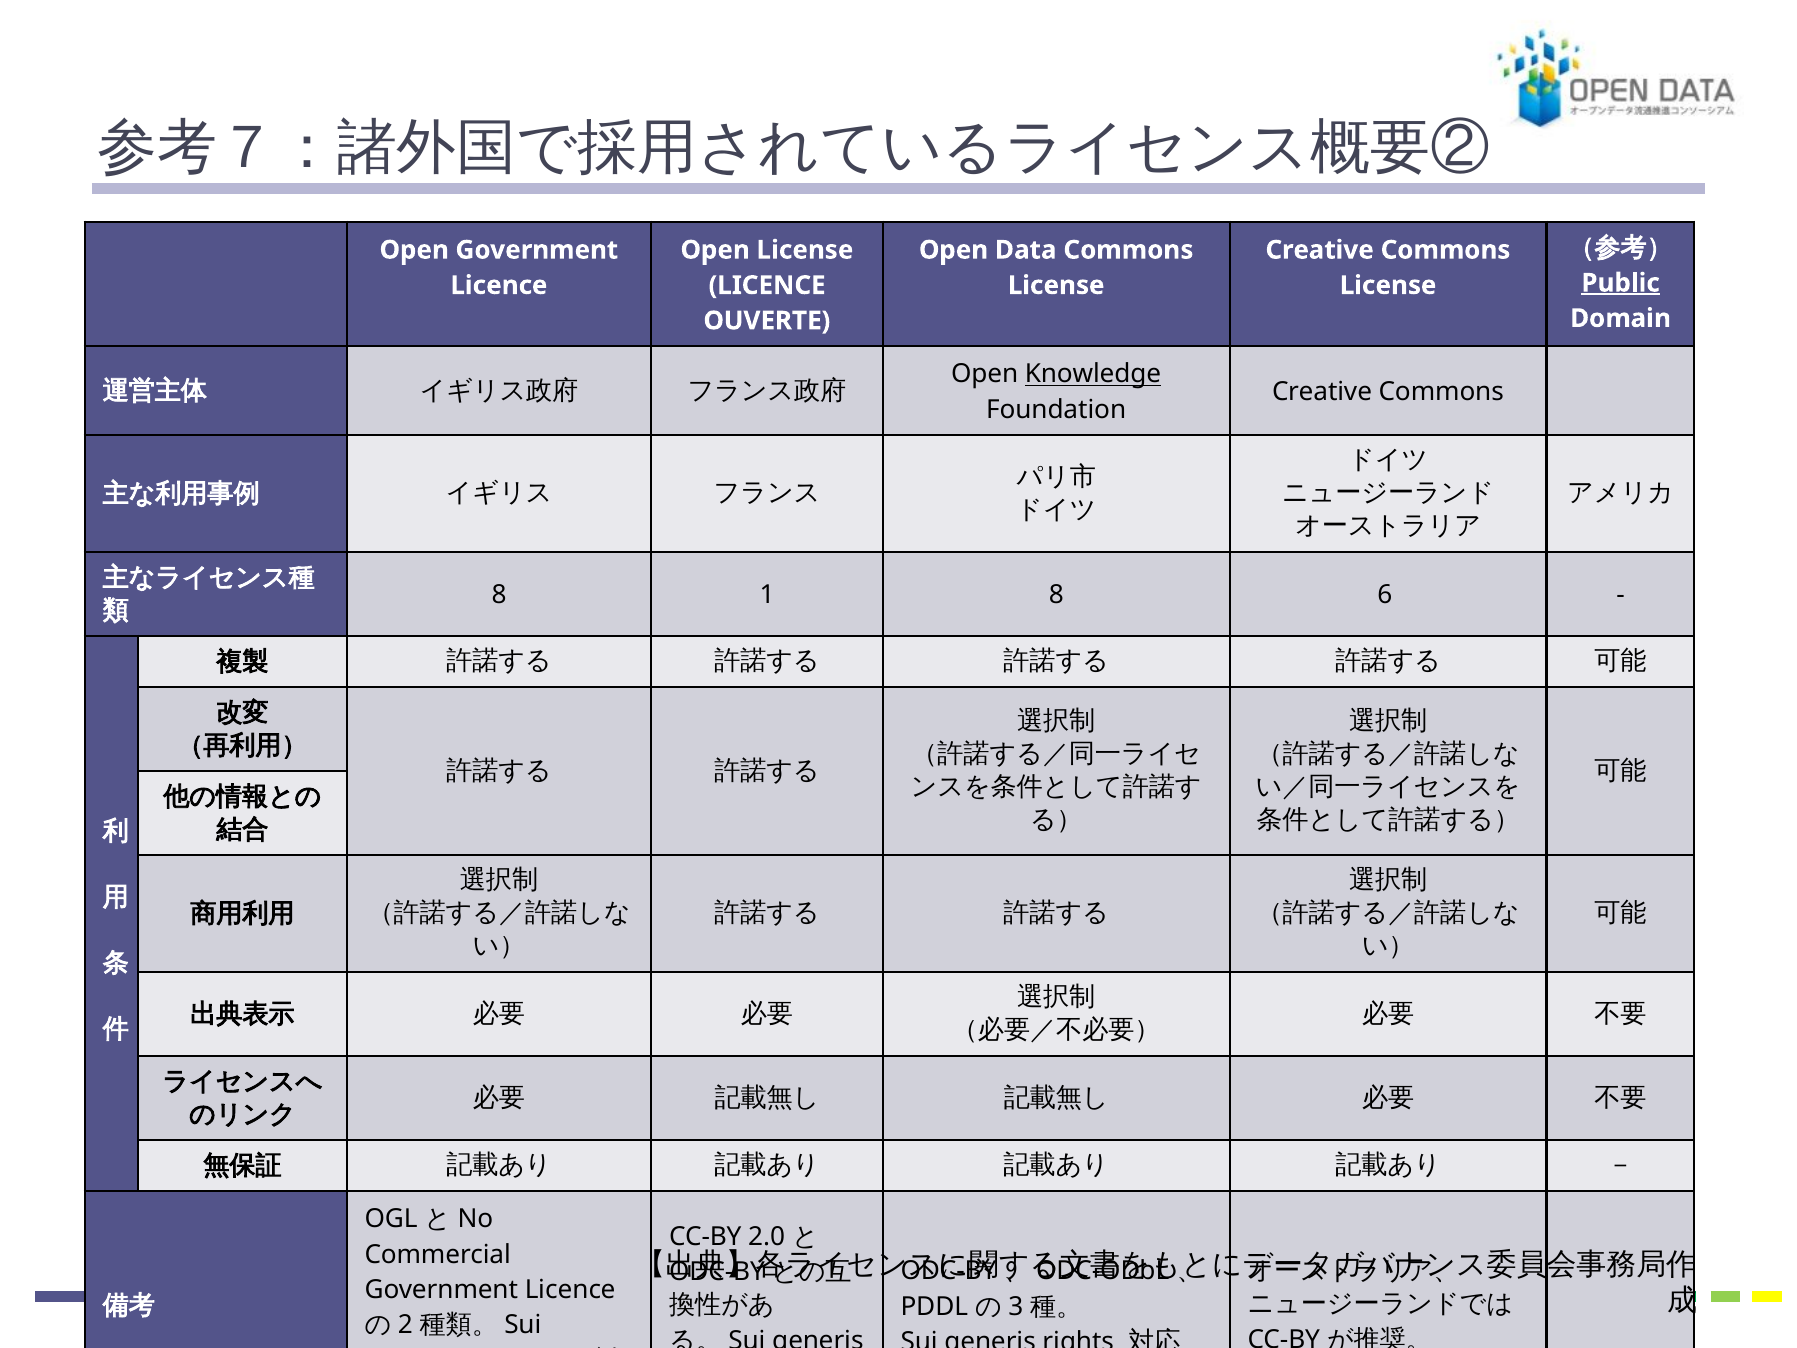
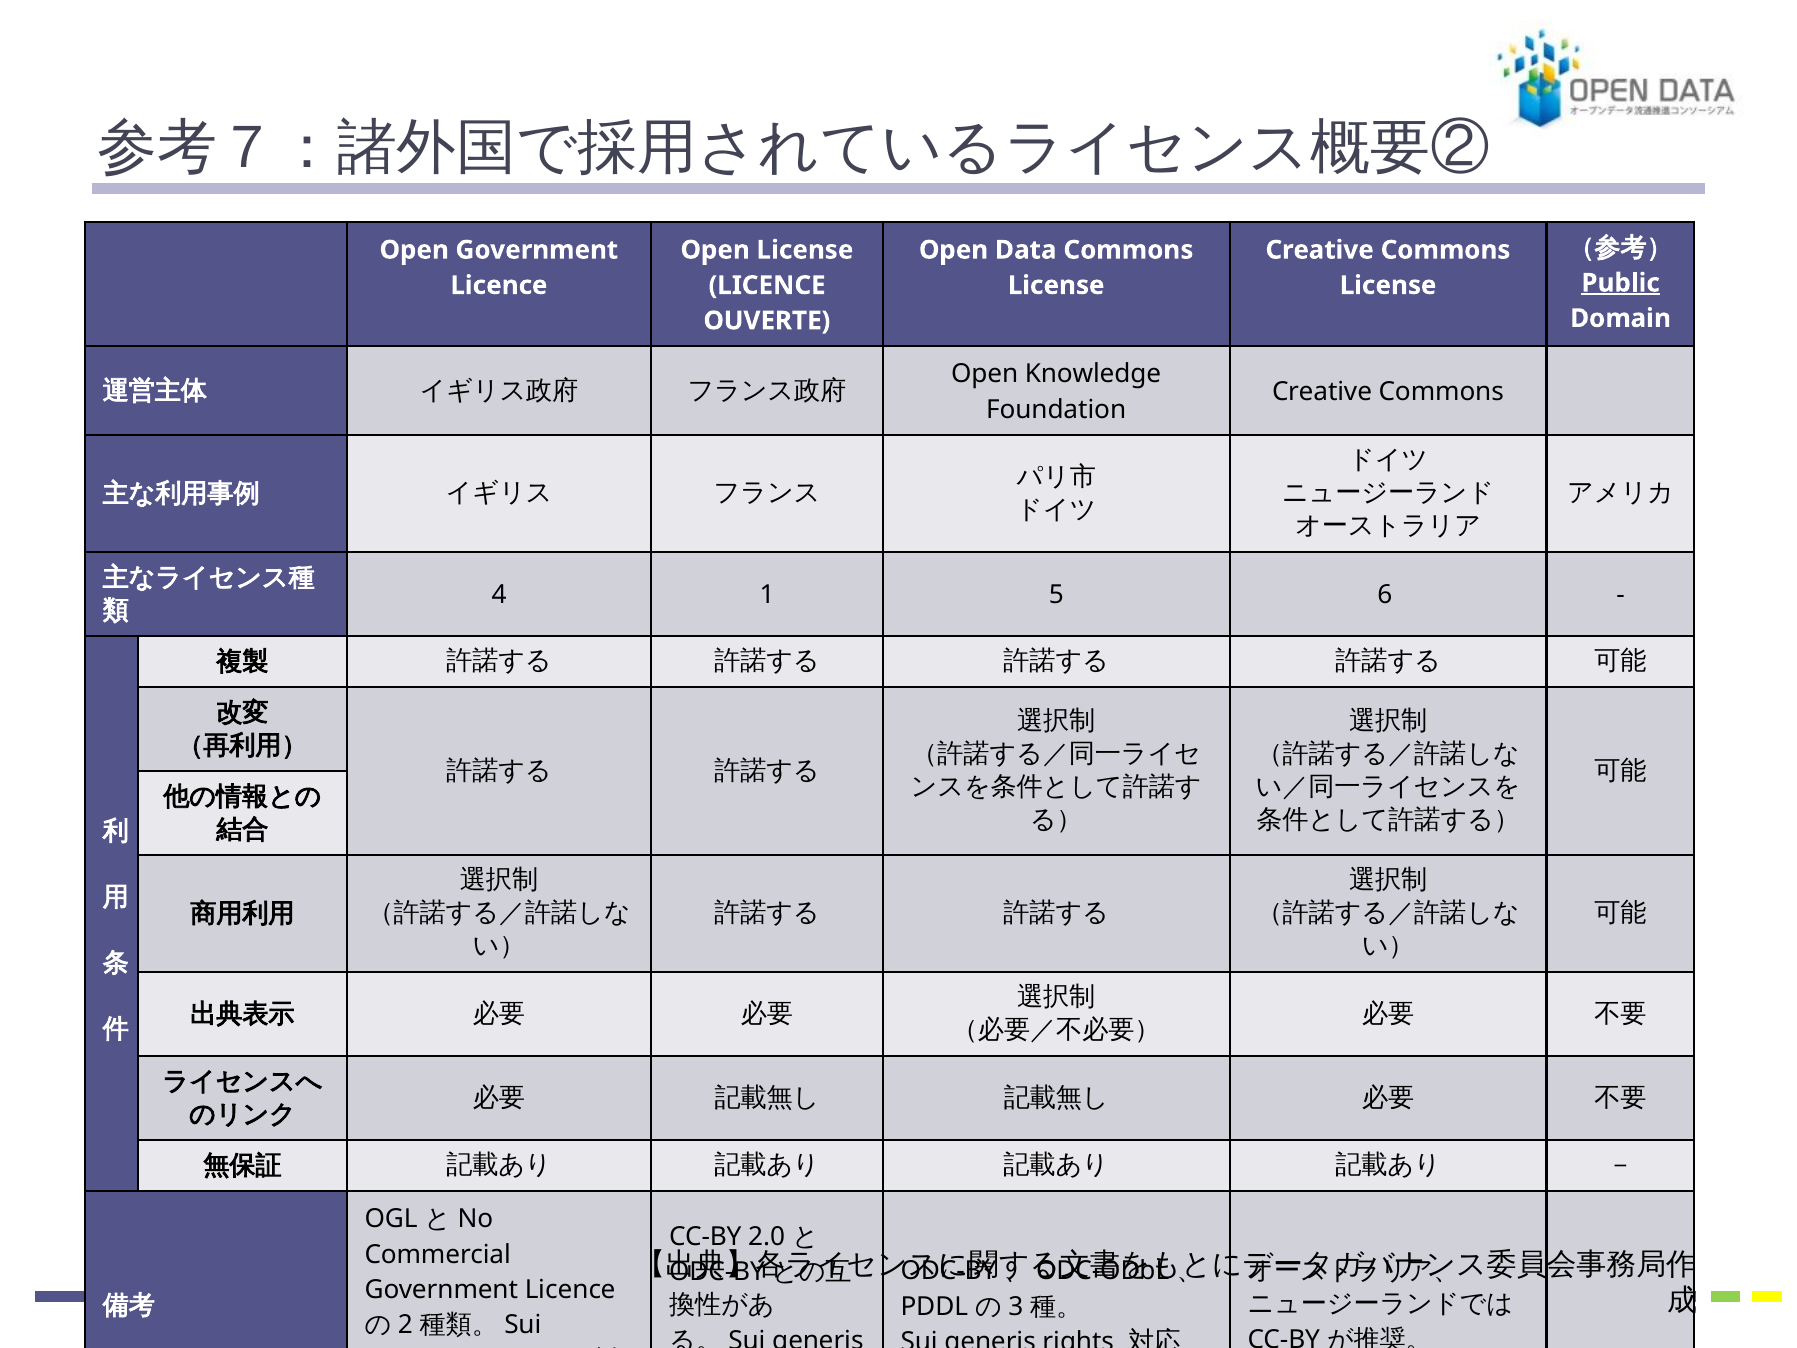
Knowledge underline: present -> none (1093, 374)
8: 8 -> 4 (499, 595)
1 8: 8 -> 5 (1056, 595)
